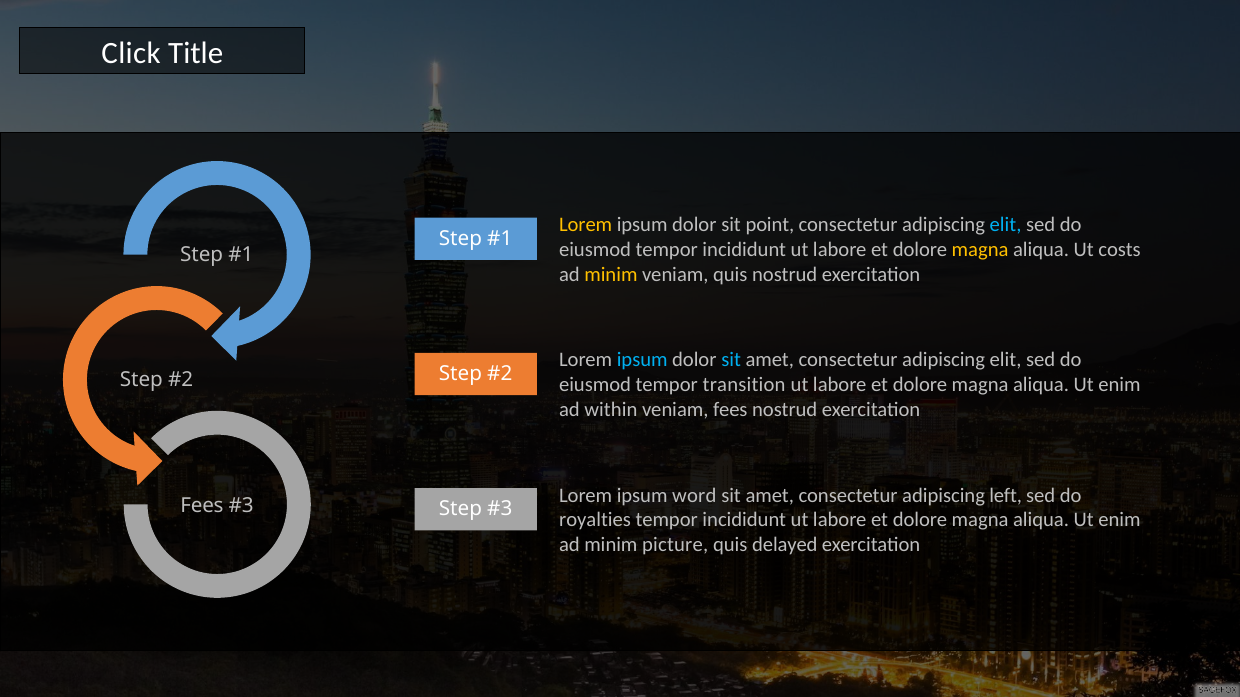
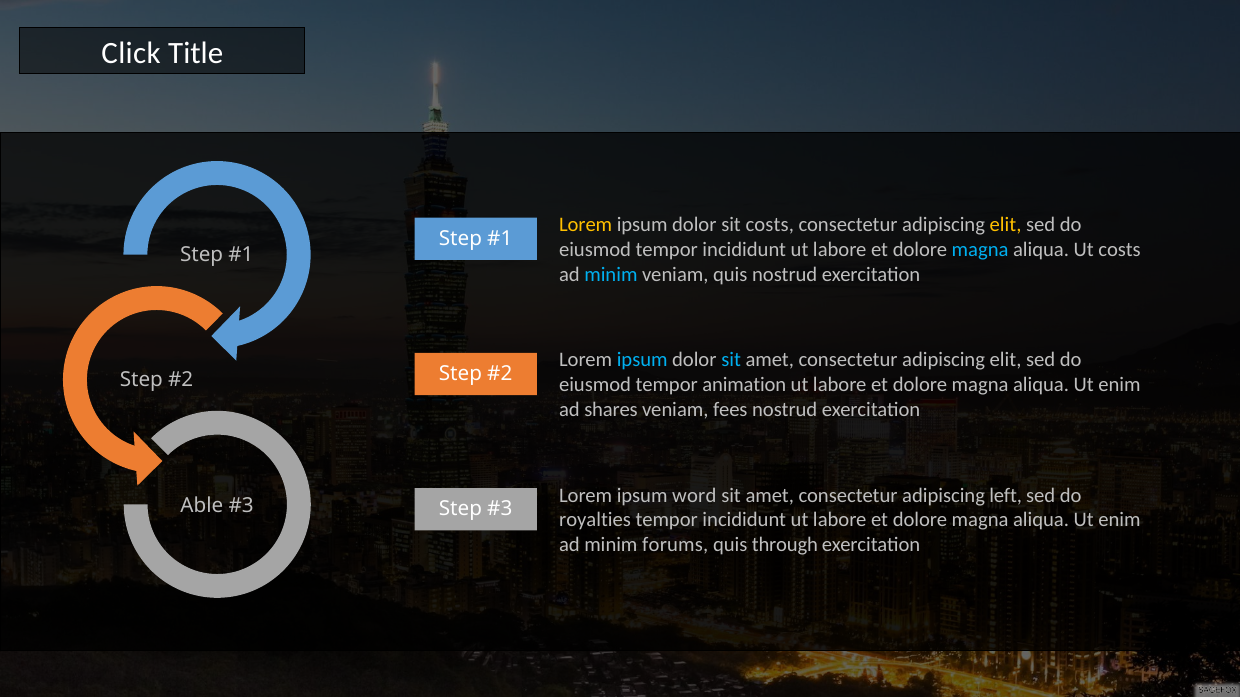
sit point: point -> costs (770, 225)
elit colour: light blue -> yellow (1006, 225)
magna colour: yellow -> light blue (980, 250)
minim colour: yellow -> light blue (611, 275)
transition: transition -> animation (744, 385)
within: within -> shares (611, 410)
Fees: Fees -> Able (202, 506)
picture: picture -> forums (675, 545)
delayed: delayed -> through (785, 545)
